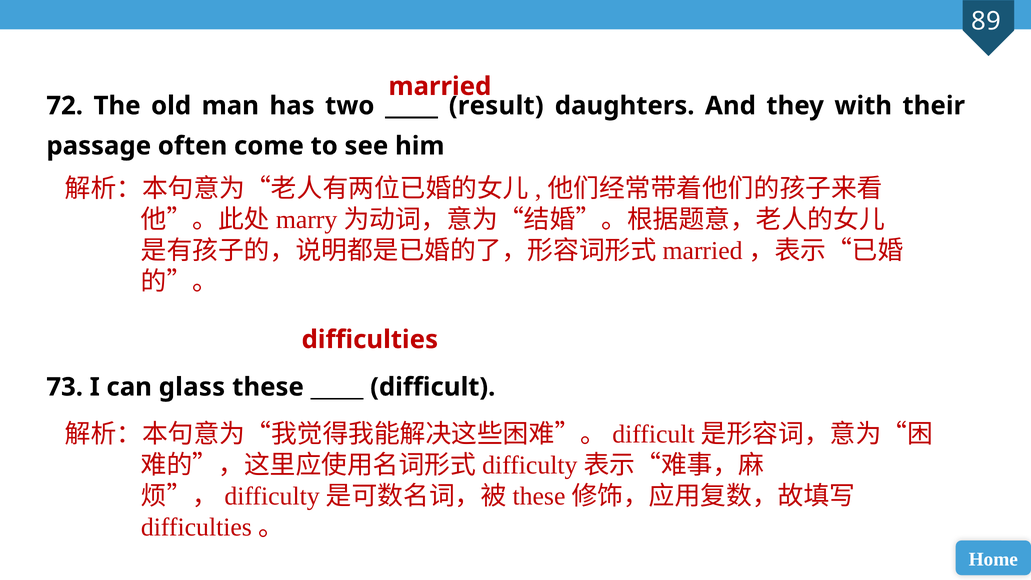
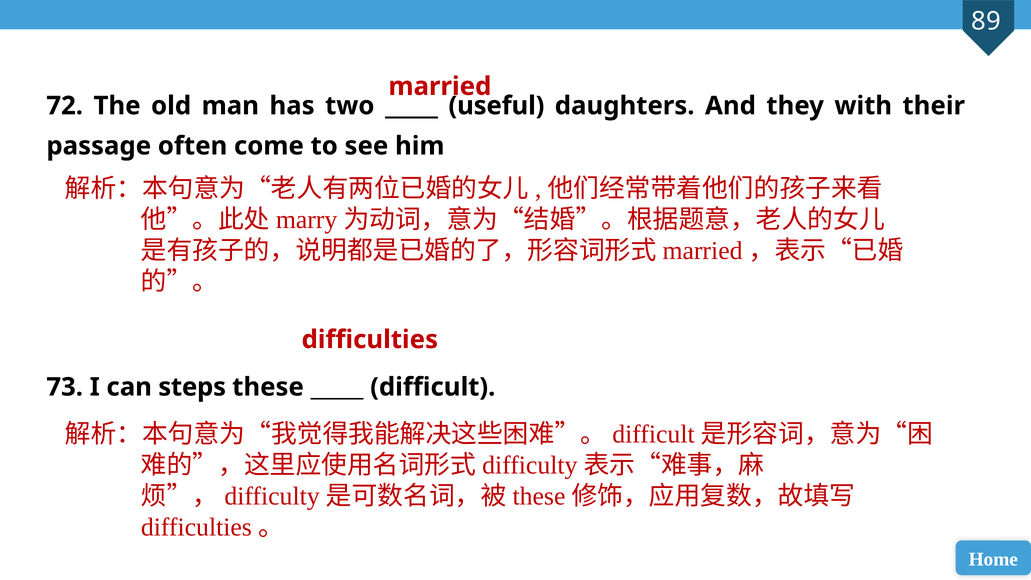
result: result -> useful (496, 106)
glass: glass -> steps (192, 387)
